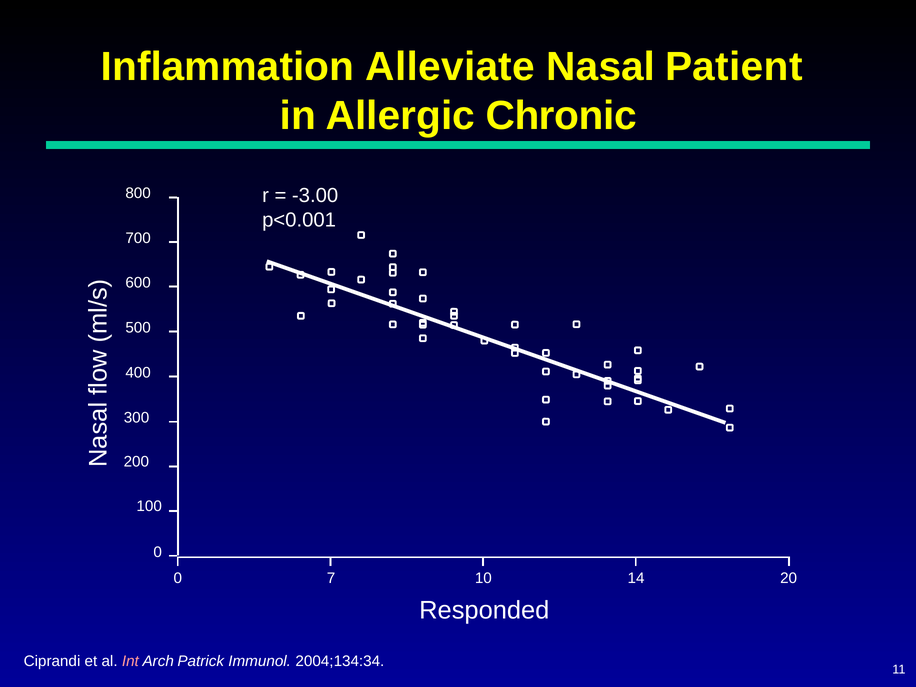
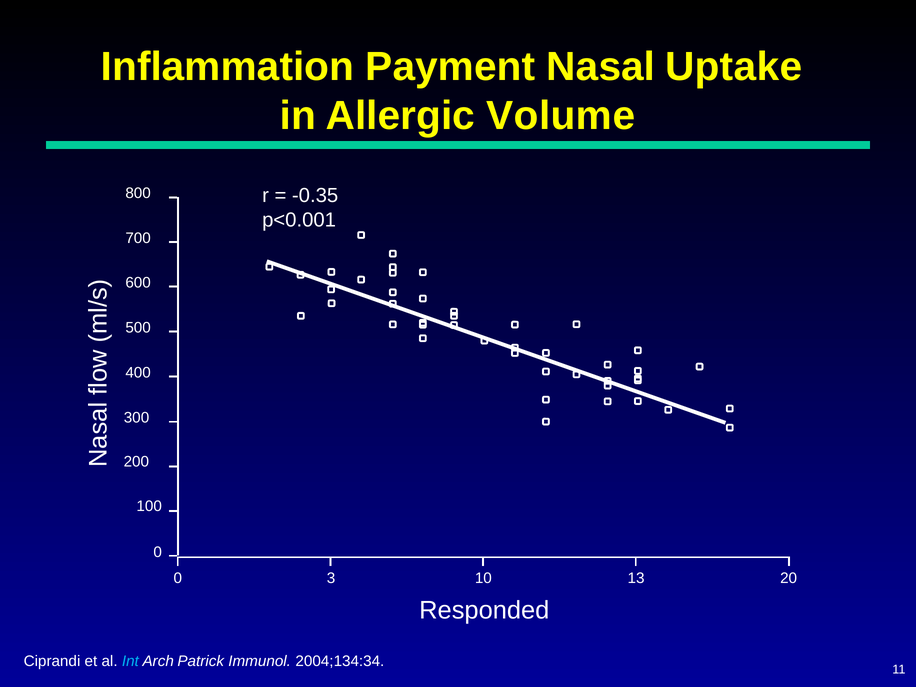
Alleviate: Alleviate -> Payment (450, 67)
Patient: Patient -> Uptake (734, 67)
Chronic: Chronic -> Volume (561, 116)
-3.00: -3.00 -> -0.35 (315, 196)
7: 7 -> 3 (331, 578)
14: 14 -> 13 (636, 578)
Int colour: pink -> light blue (130, 661)
